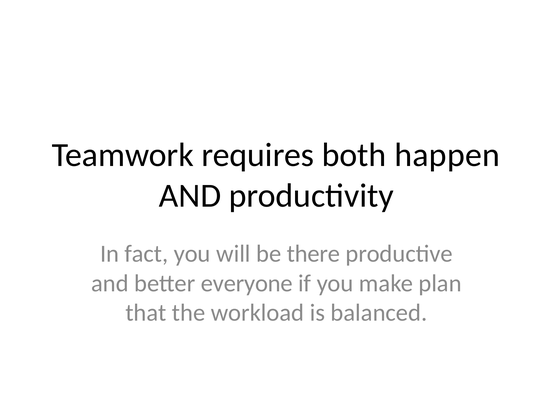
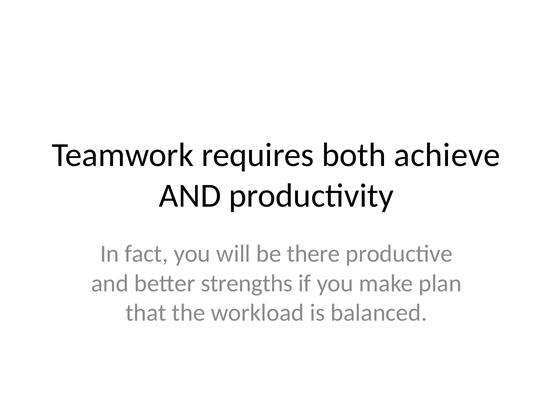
happen: happen -> achieve (447, 155)
everyone: everyone -> strengths (247, 284)
